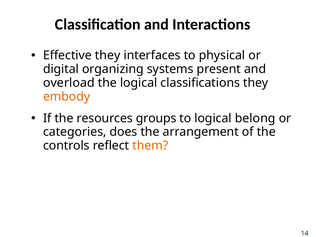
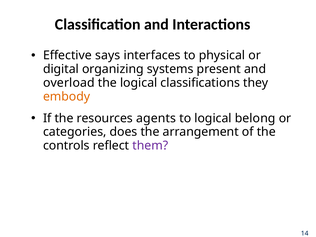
Effective they: they -> says (108, 55)
groups: groups -> agents (156, 118)
them colour: orange -> purple (150, 146)
